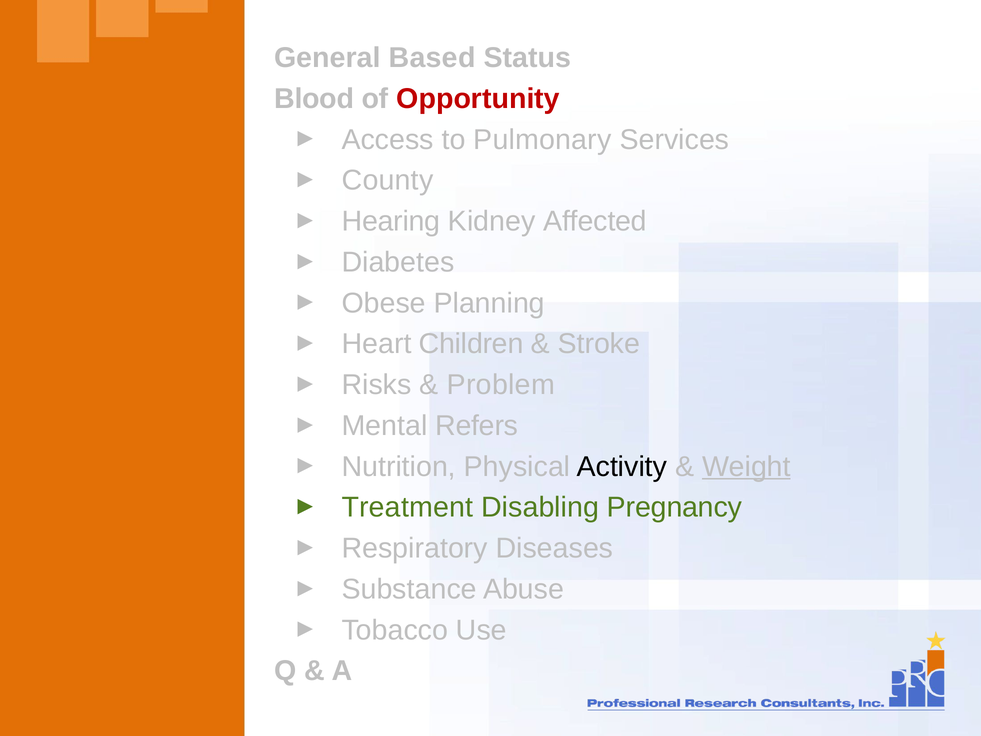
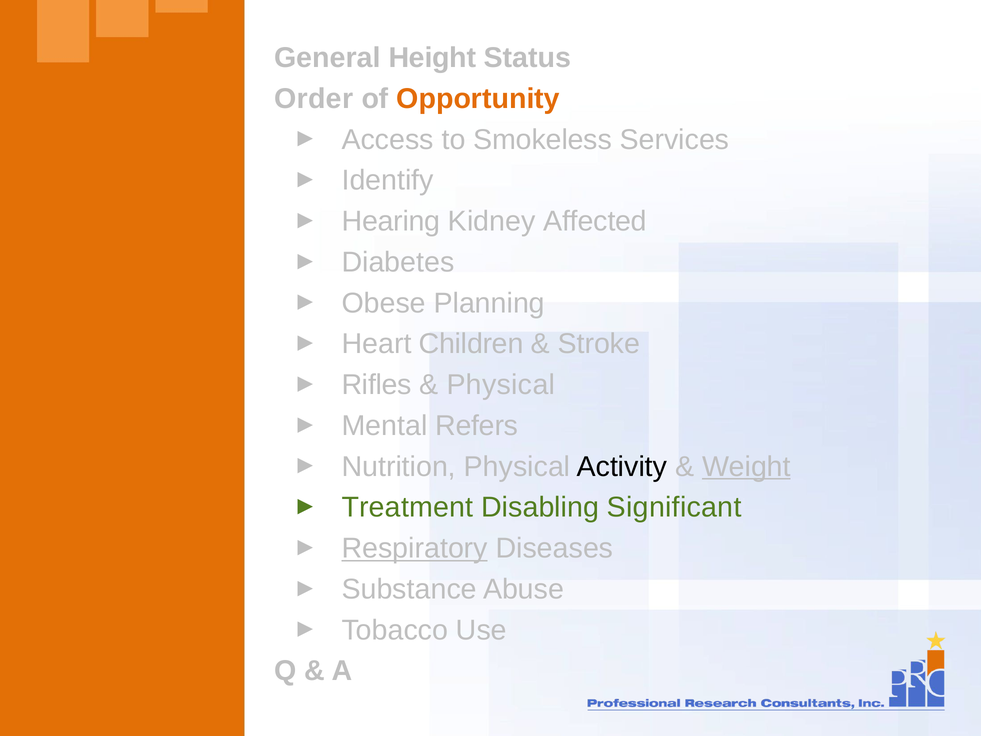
Based: Based -> Height (432, 58)
Blood: Blood -> Order (314, 99)
Opportunity colour: red -> orange (478, 99)
Pulmonary: Pulmonary -> Smokeless (543, 140)
County: County -> Identify (388, 180)
Risks: Risks -> Rifles (377, 385)
Problem: Problem -> Physical (501, 385)
Pregnancy: Pregnancy -> Significant (674, 507)
Respiratory underline: none -> present (415, 548)
